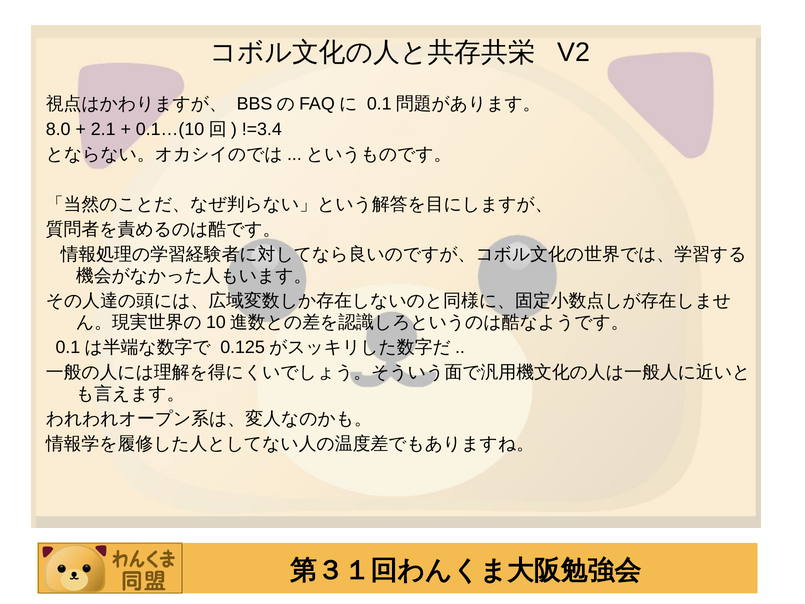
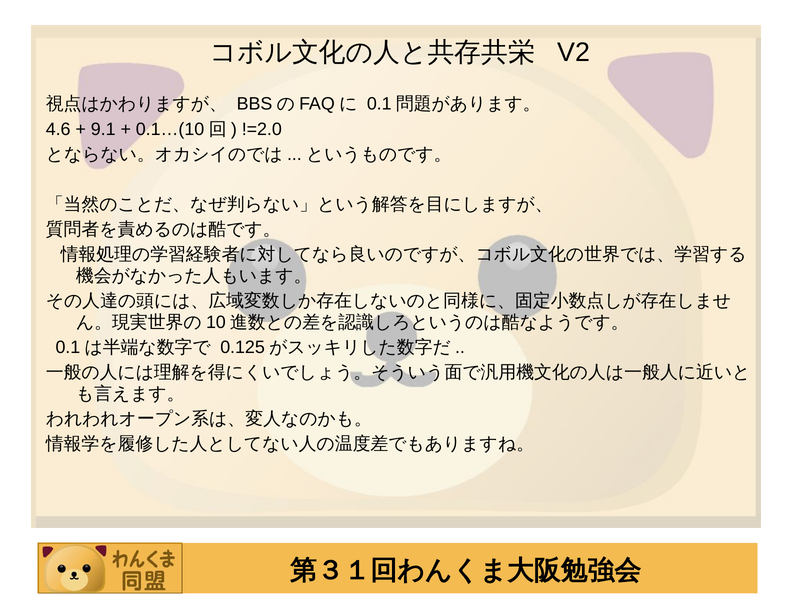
8.0: 8.0 -> 4.6 (58, 129)
2.1: 2.1 -> 9.1 (103, 129)
!=3.4: !=3.4 -> !=2.0 (262, 129)
